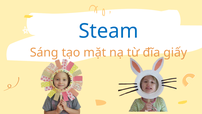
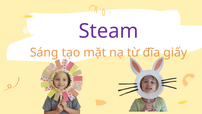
Steam colour: blue -> purple (109, 31)
